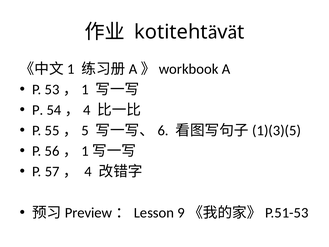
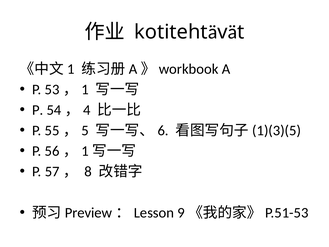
4: 4 -> 8 (88, 171)
